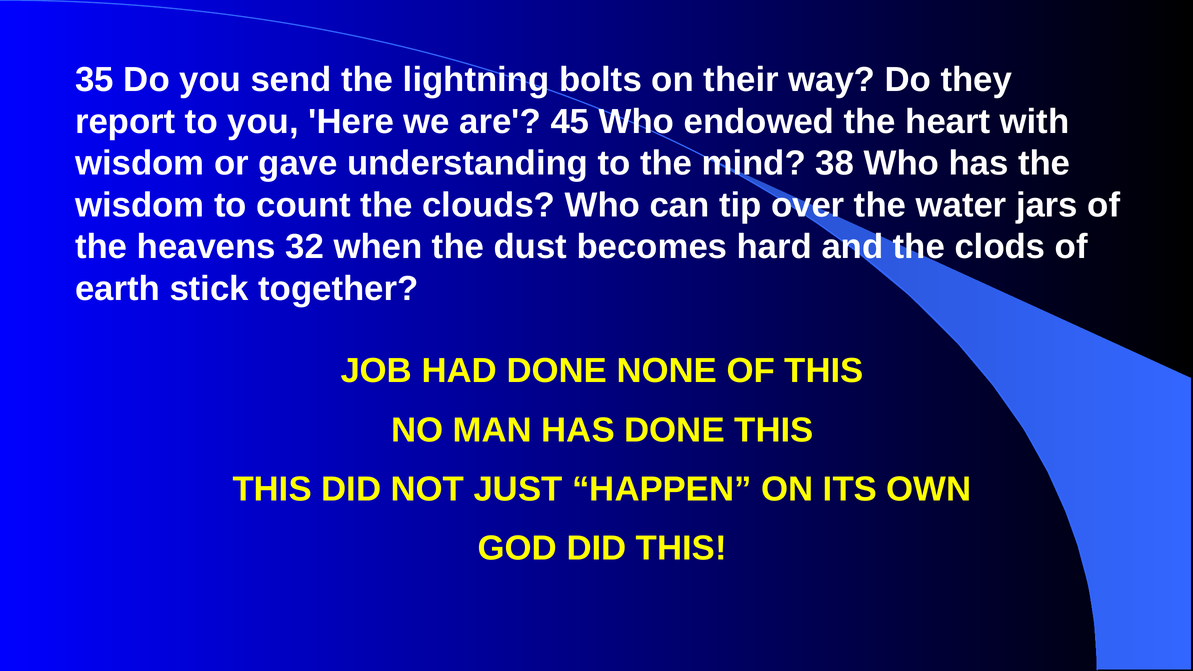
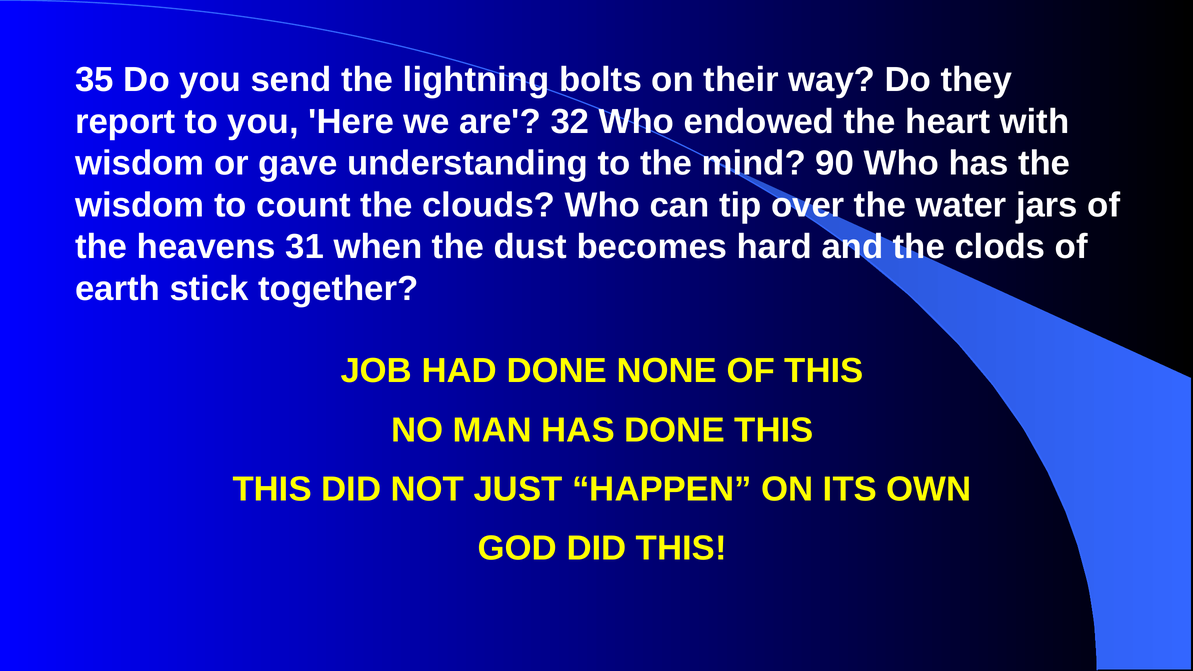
45: 45 -> 32 (570, 122)
38: 38 -> 90 (835, 163)
32: 32 -> 31 (305, 247)
